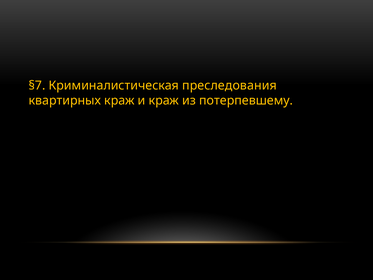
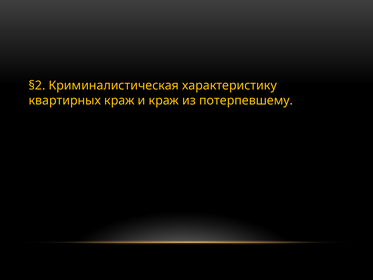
§7: §7 -> §2 (37, 85)
преследования: преследования -> характеристику (230, 85)
